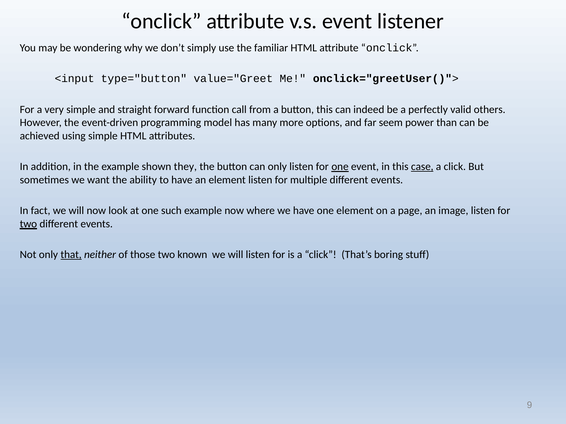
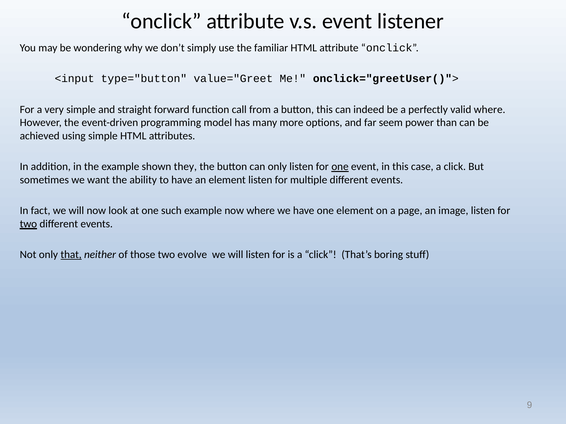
valid others: others -> where (490, 110)
case underline: present -> none (422, 167)
known: known -> evolve (192, 255)
